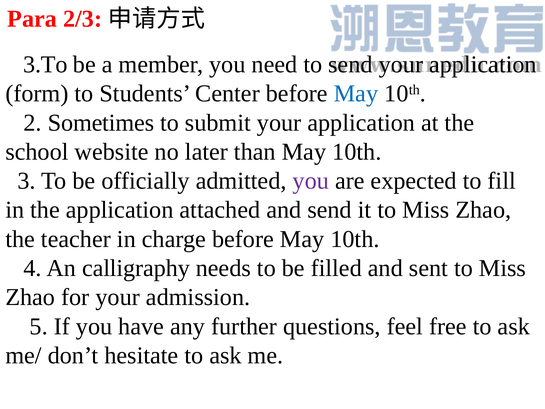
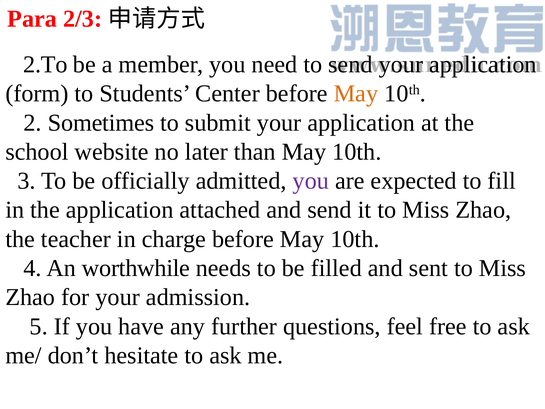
3.To: 3.To -> 2.To (45, 64)
May colour: blue -> orange (356, 94)
calligraphy: calligraphy -> worthwhile (136, 268)
